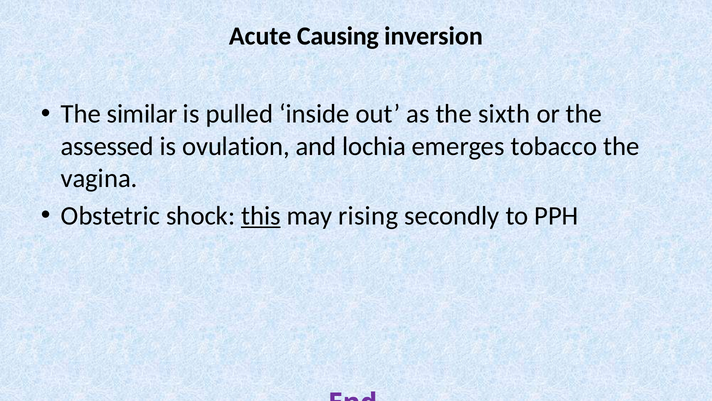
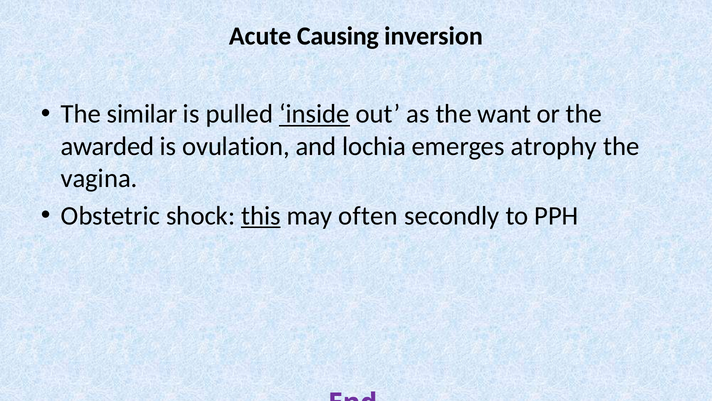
inside underline: none -> present (314, 114)
sixth: sixth -> want (504, 114)
assessed: assessed -> awarded (107, 146)
tobacco: tobacco -> atrophy (554, 146)
rising: rising -> often (368, 215)
